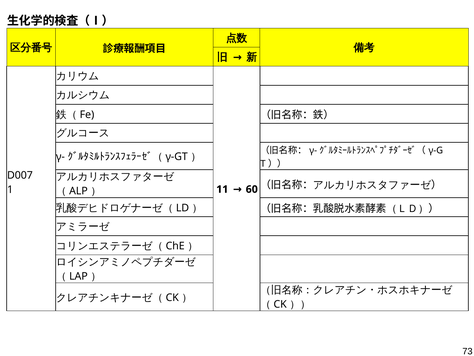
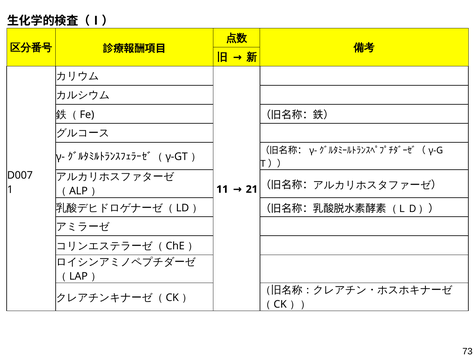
60: 60 -> 21 (252, 189)
